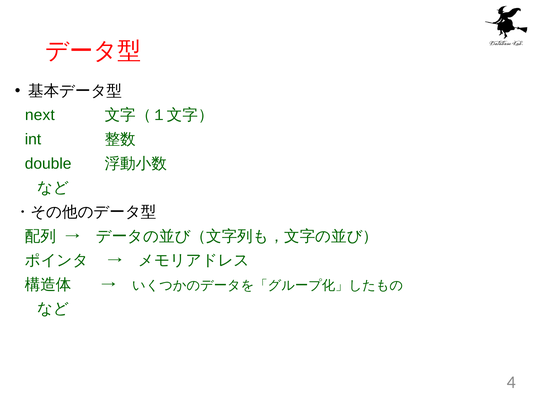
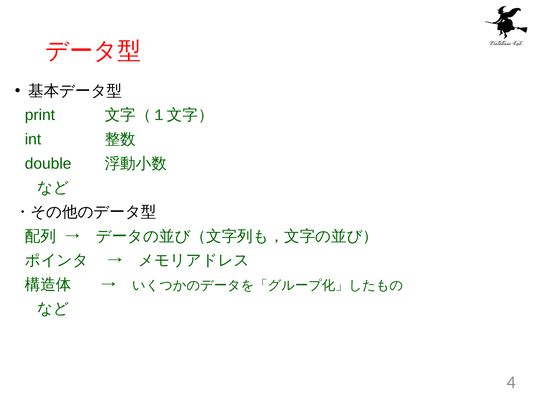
next: next -> print (40, 115)
